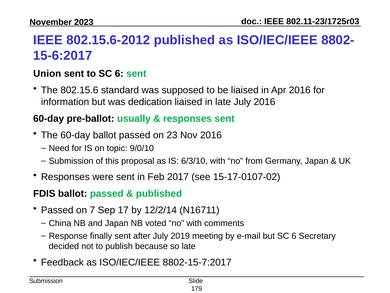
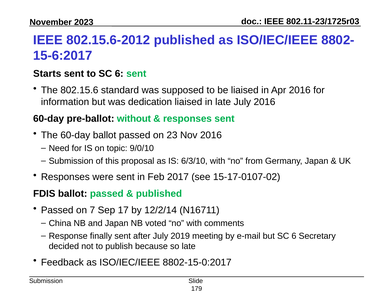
Union: Union -> Starts (47, 73)
usually: usually -> without (134, 118)
8802-15-7:2017: 8802-15-7:2017 -> 8802-15-0:2017 (197, 262)
